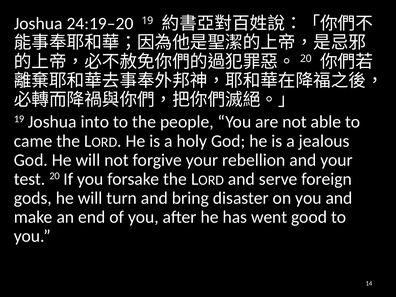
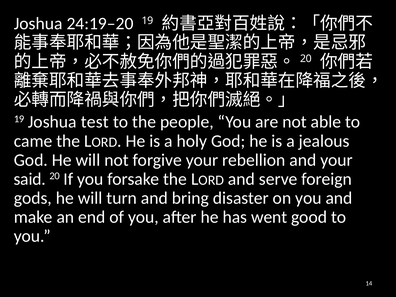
into: into -> test (95, 122)
test: test -> said (30, 179)
